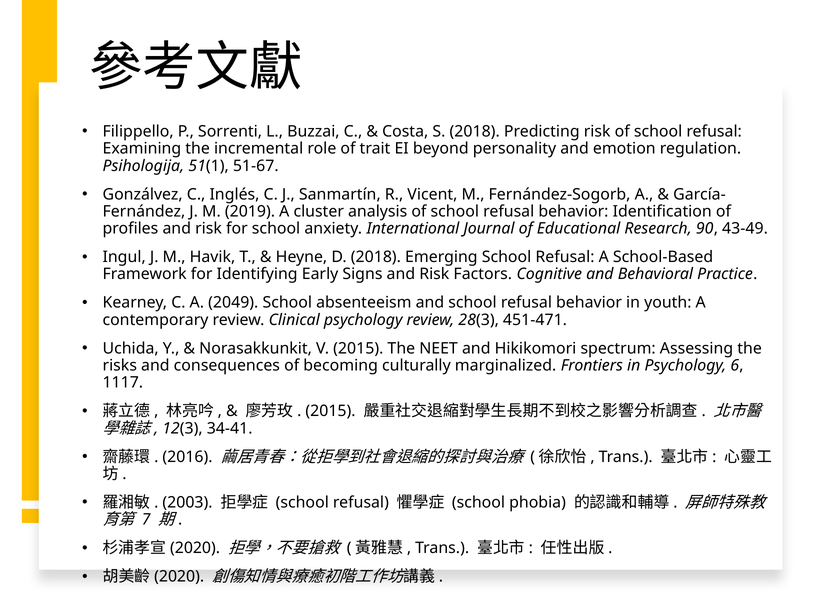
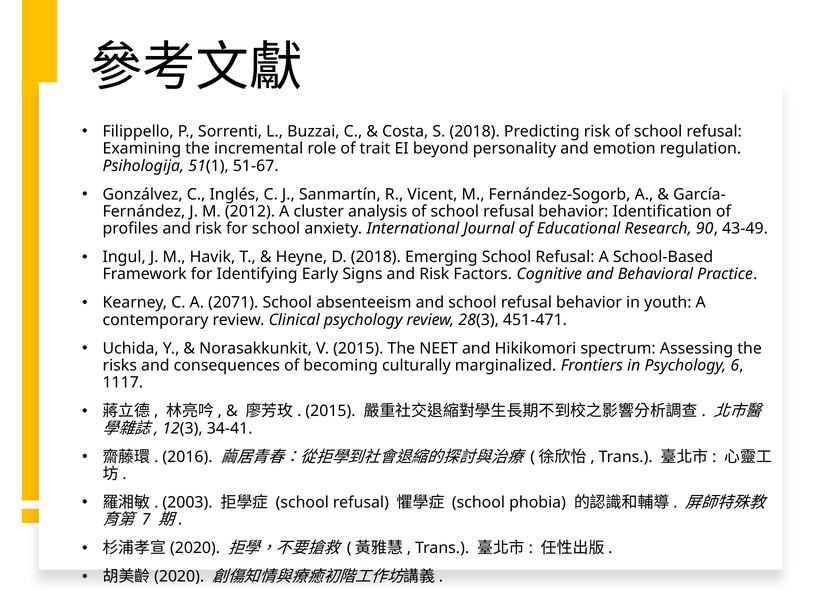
2019: 2019 -> 2012 (250, 211)
2049: 2049 -> 2071 (233, 303)
